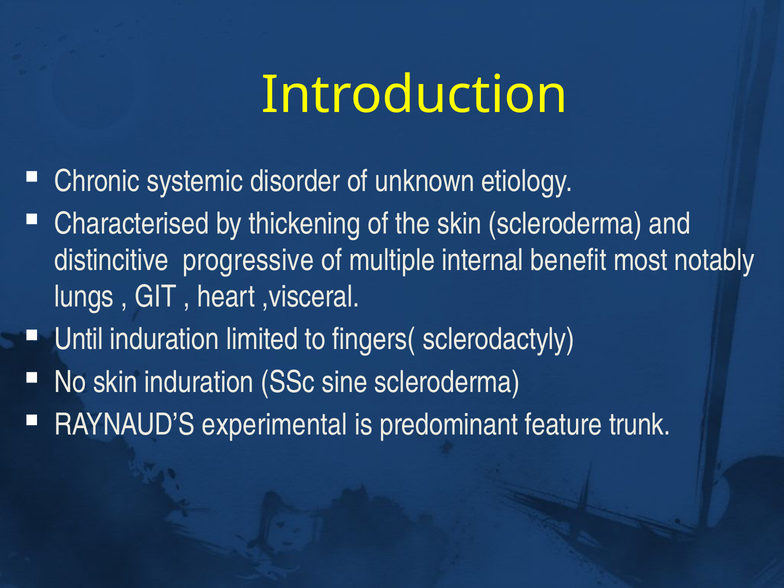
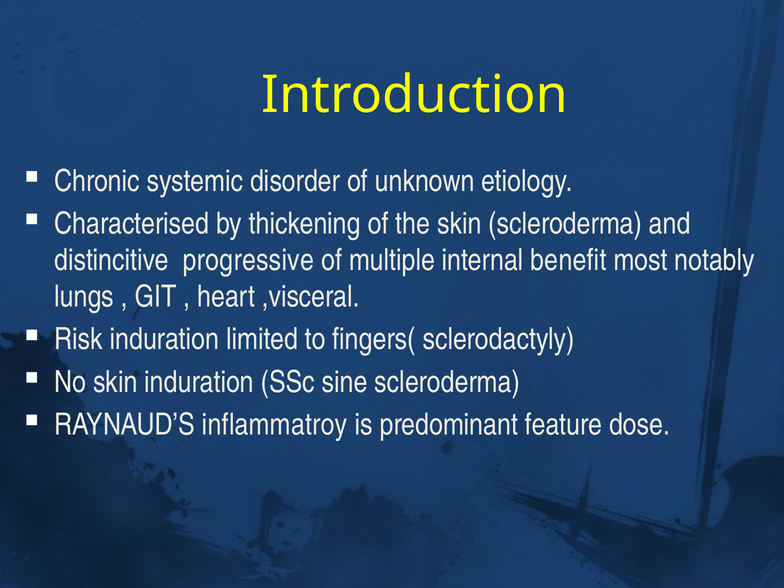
Until: Until -> Risk (79, 339)
experimental: experimental -> inflammatroy (275, 425)
trunk: trunk -> dose (640, 425)
